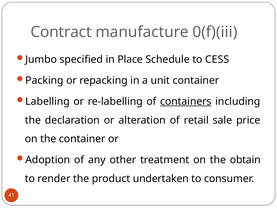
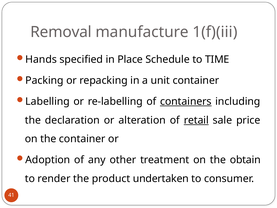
Contract: Contract -> Removal (61, 32)
0(f)(iii: 0(f)(iii -> 1(f)(iii (215, 32)
Jumbo: Jumbo -> Hands (41, 59)
CESS: CESS -> TIME (217, 59)
retail underline: none -> present (196, 120)
